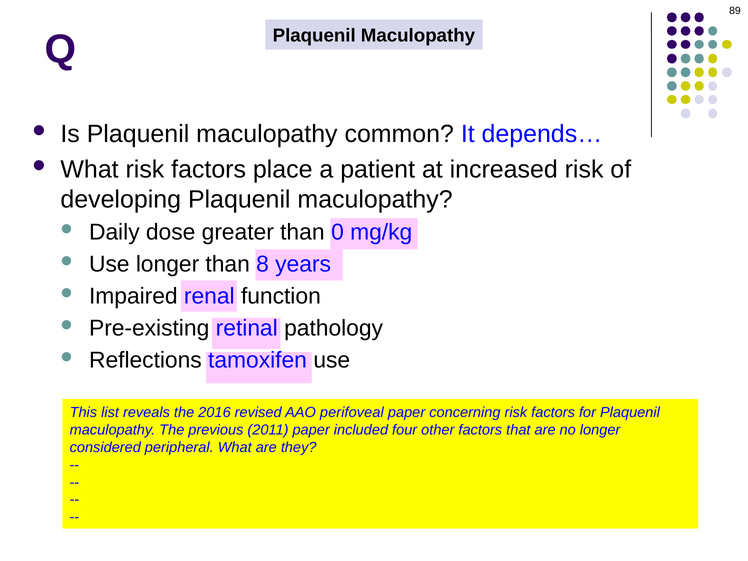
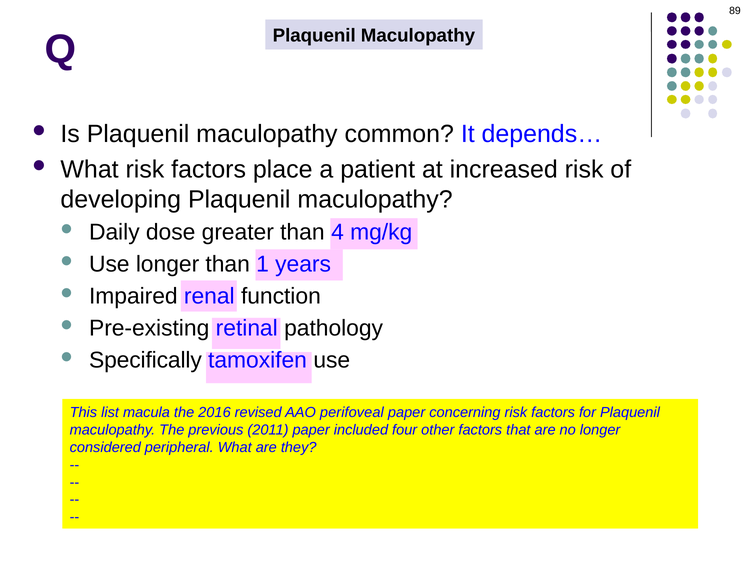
0: 0 -> 4 (338, 232)
8: 8 -> 1 (263, 264)
Reflections: Reflections -> Specifically (145, 360)
reveals: reveals -> macula (146, 412)
